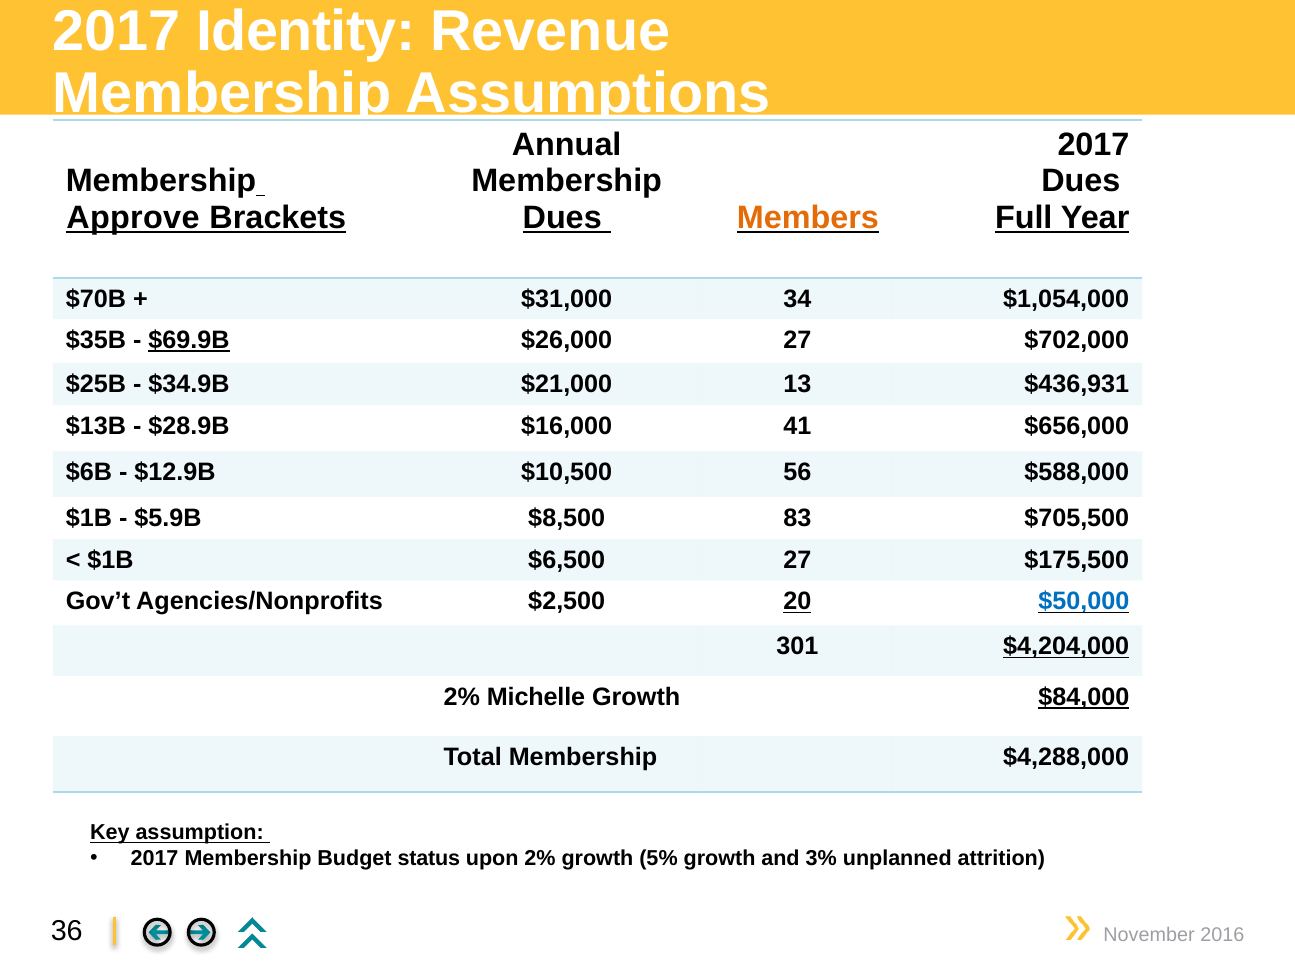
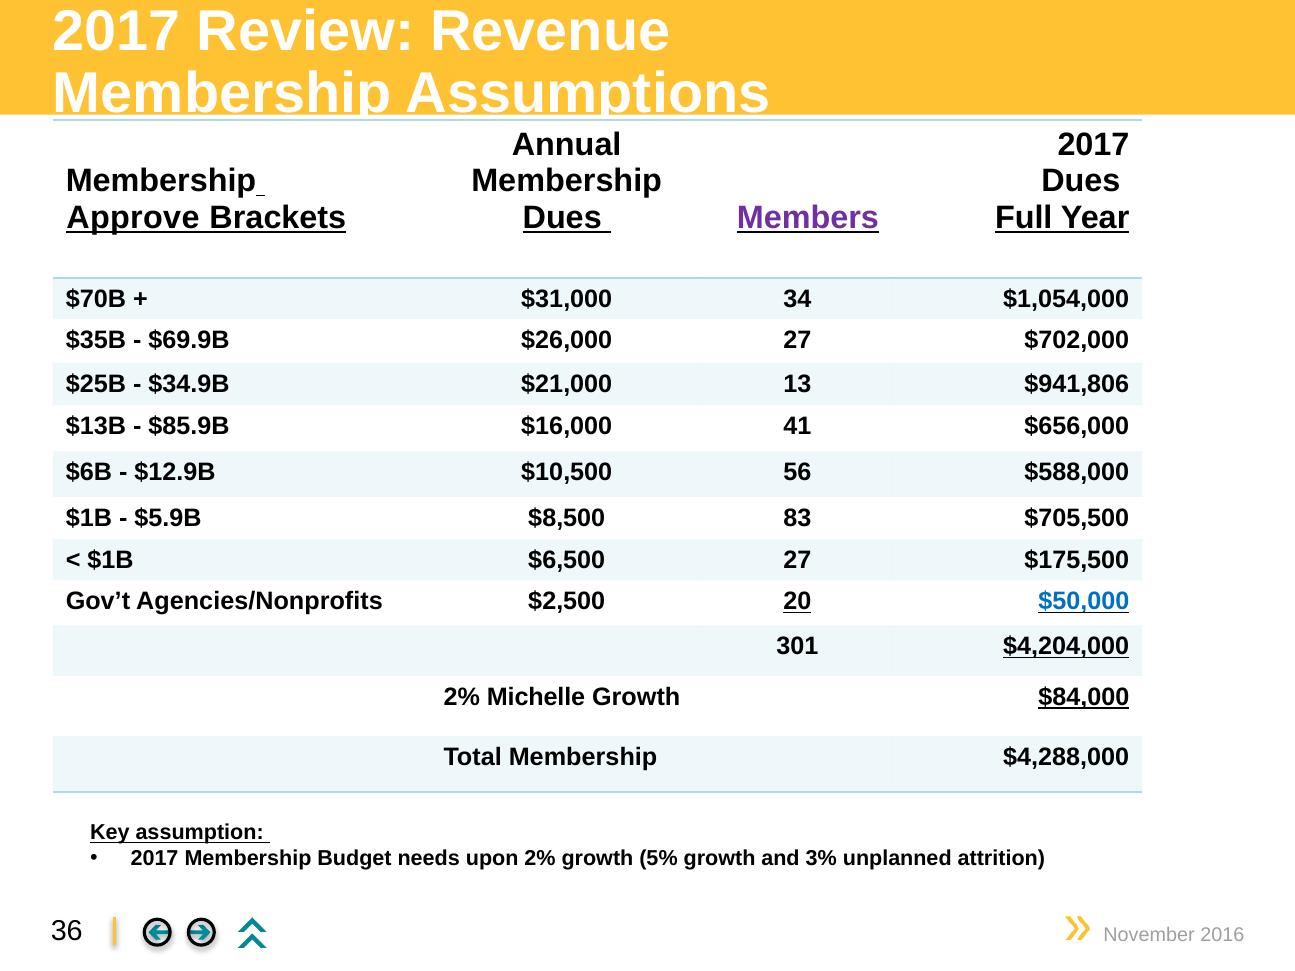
Identity: Identity -> Review (306, 31)
Members colour: orange -> purple (808, 217)
$69.9B underline: present -> none (189, 340)
$436,931: $436,931 -> $941,806 (1077, 384)
$28.9B: $28.9B -> $85.9B (189, 426)
status: status -> needs (429, 859)
